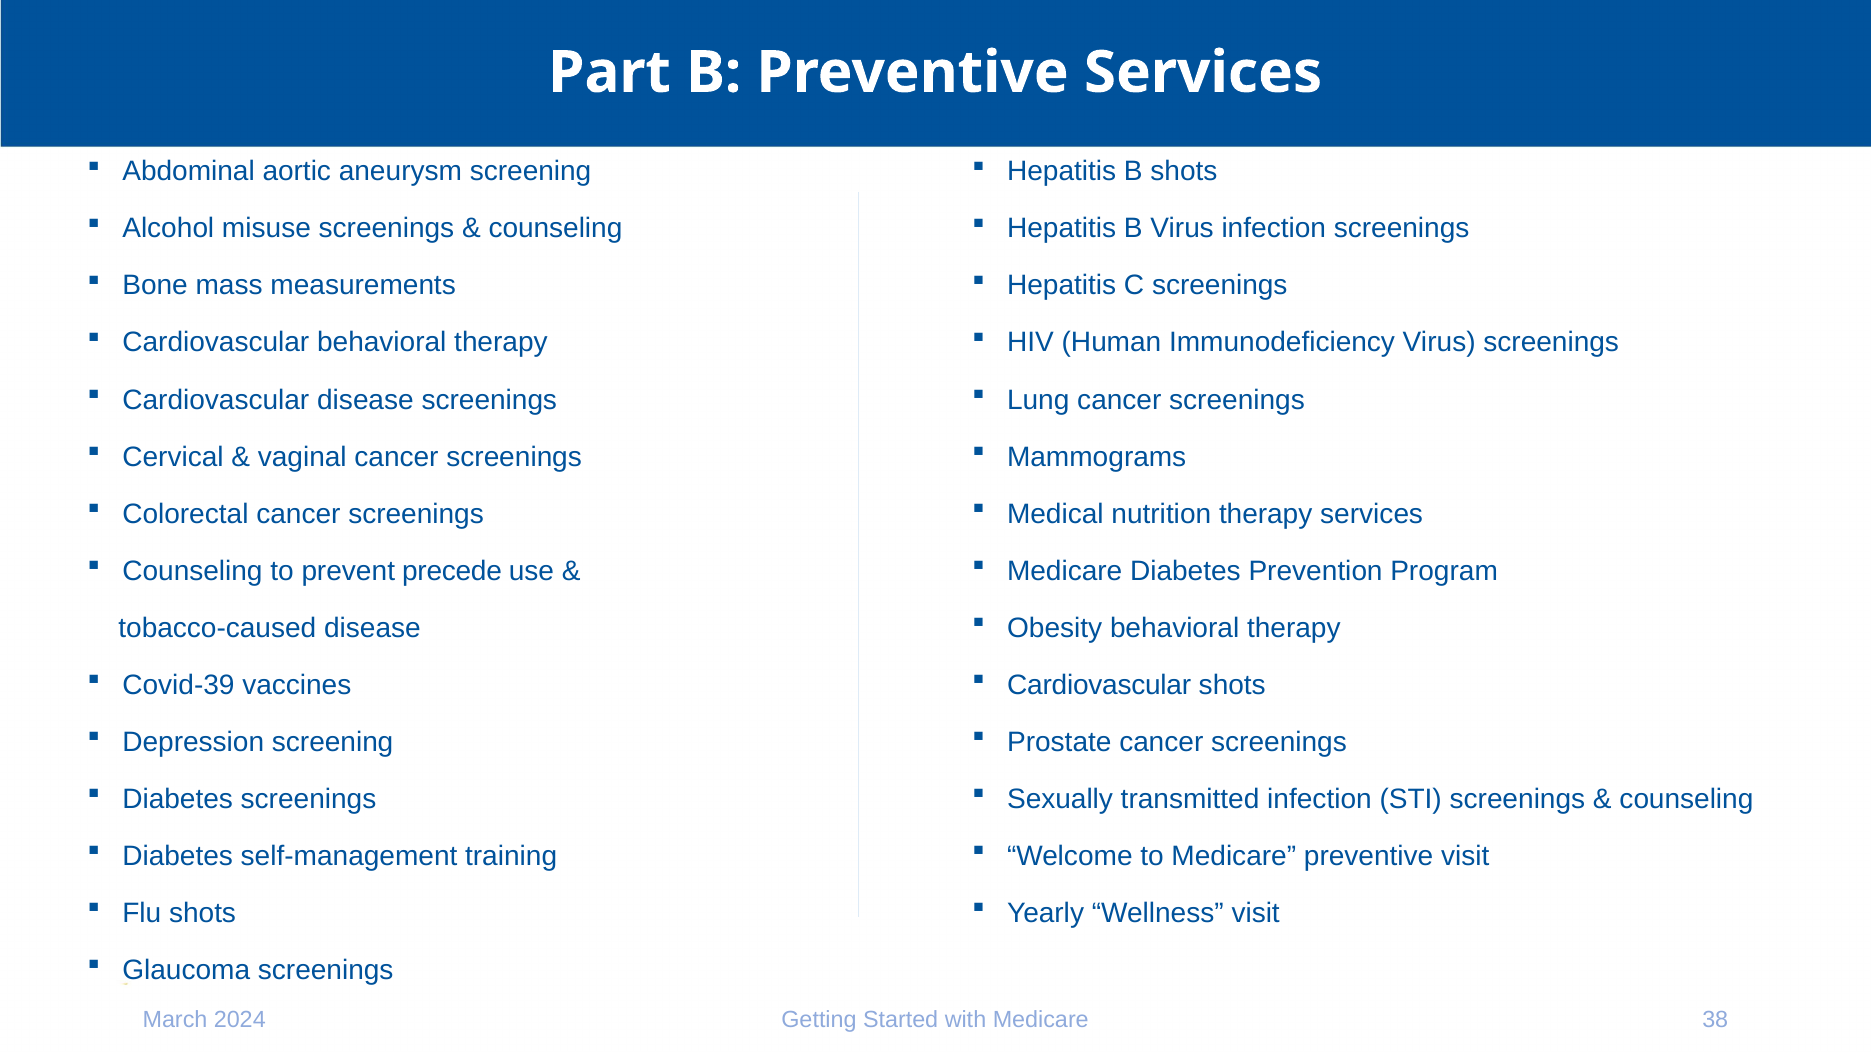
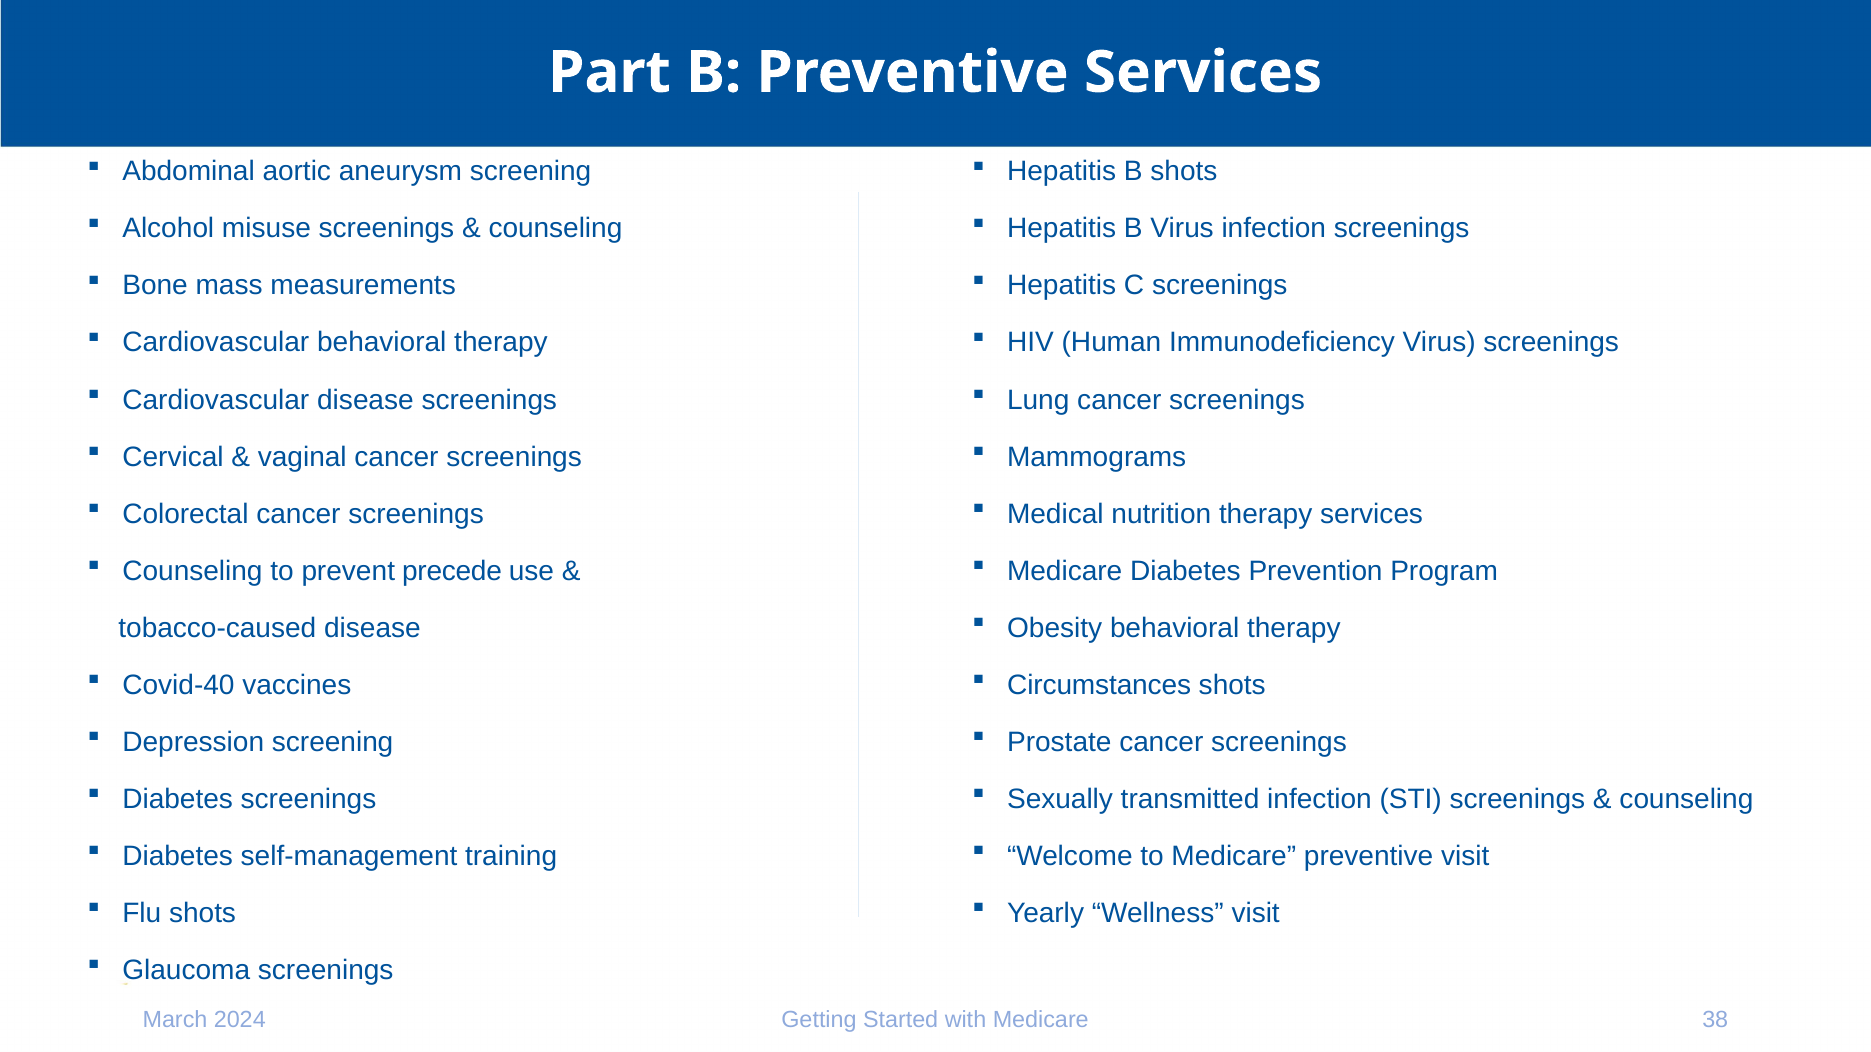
Covid-39: Covid-39 -> Covid-40 (178, 685)
Cardiovascular: Cardiovascular -> Circumstances (1099, 685)
